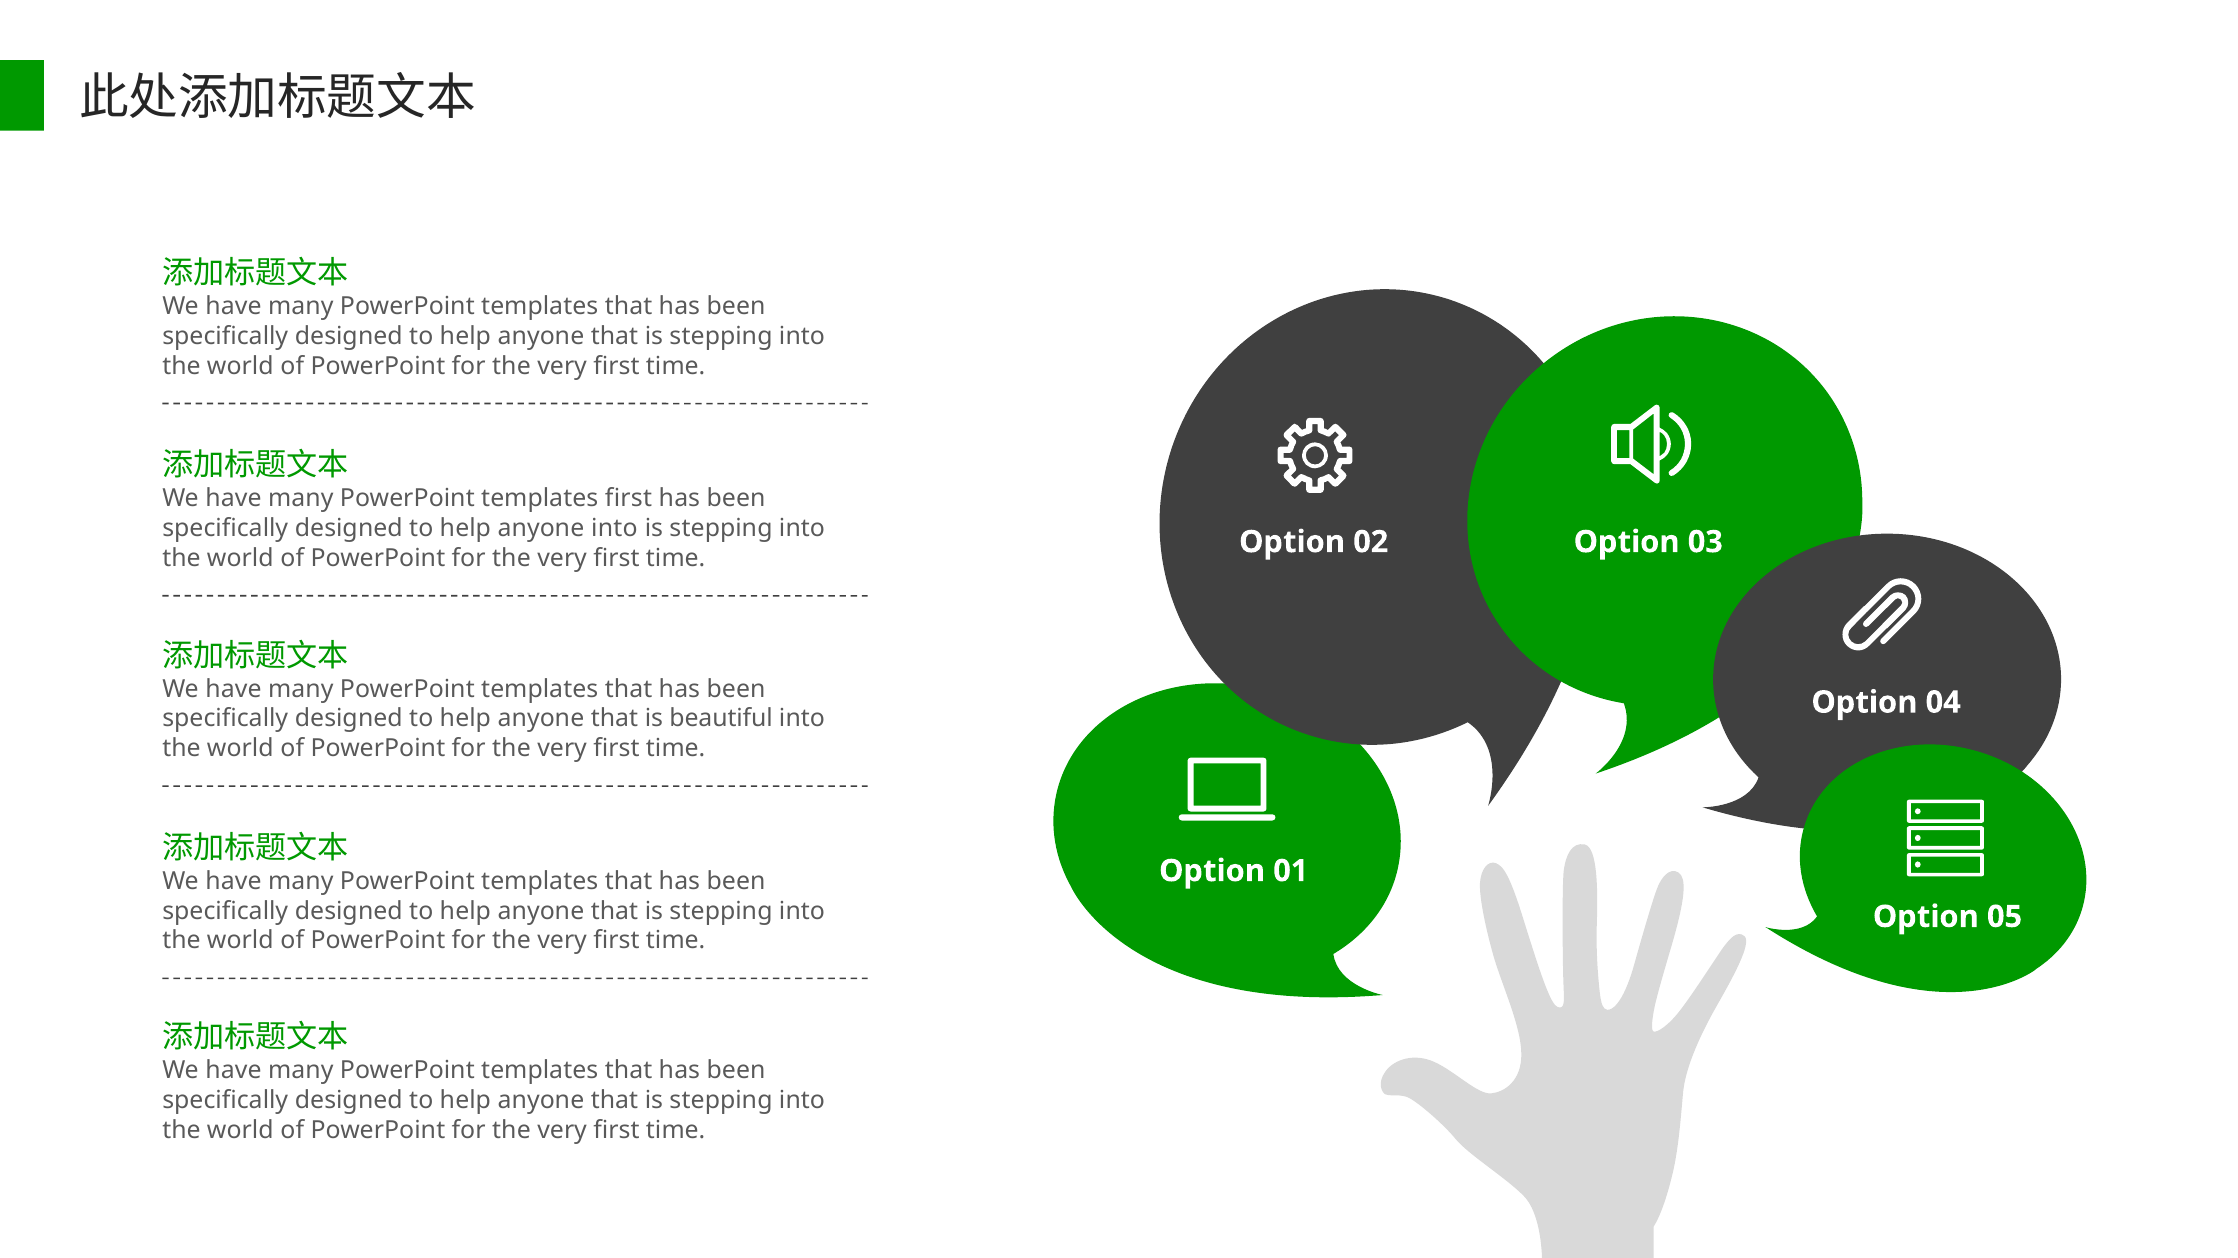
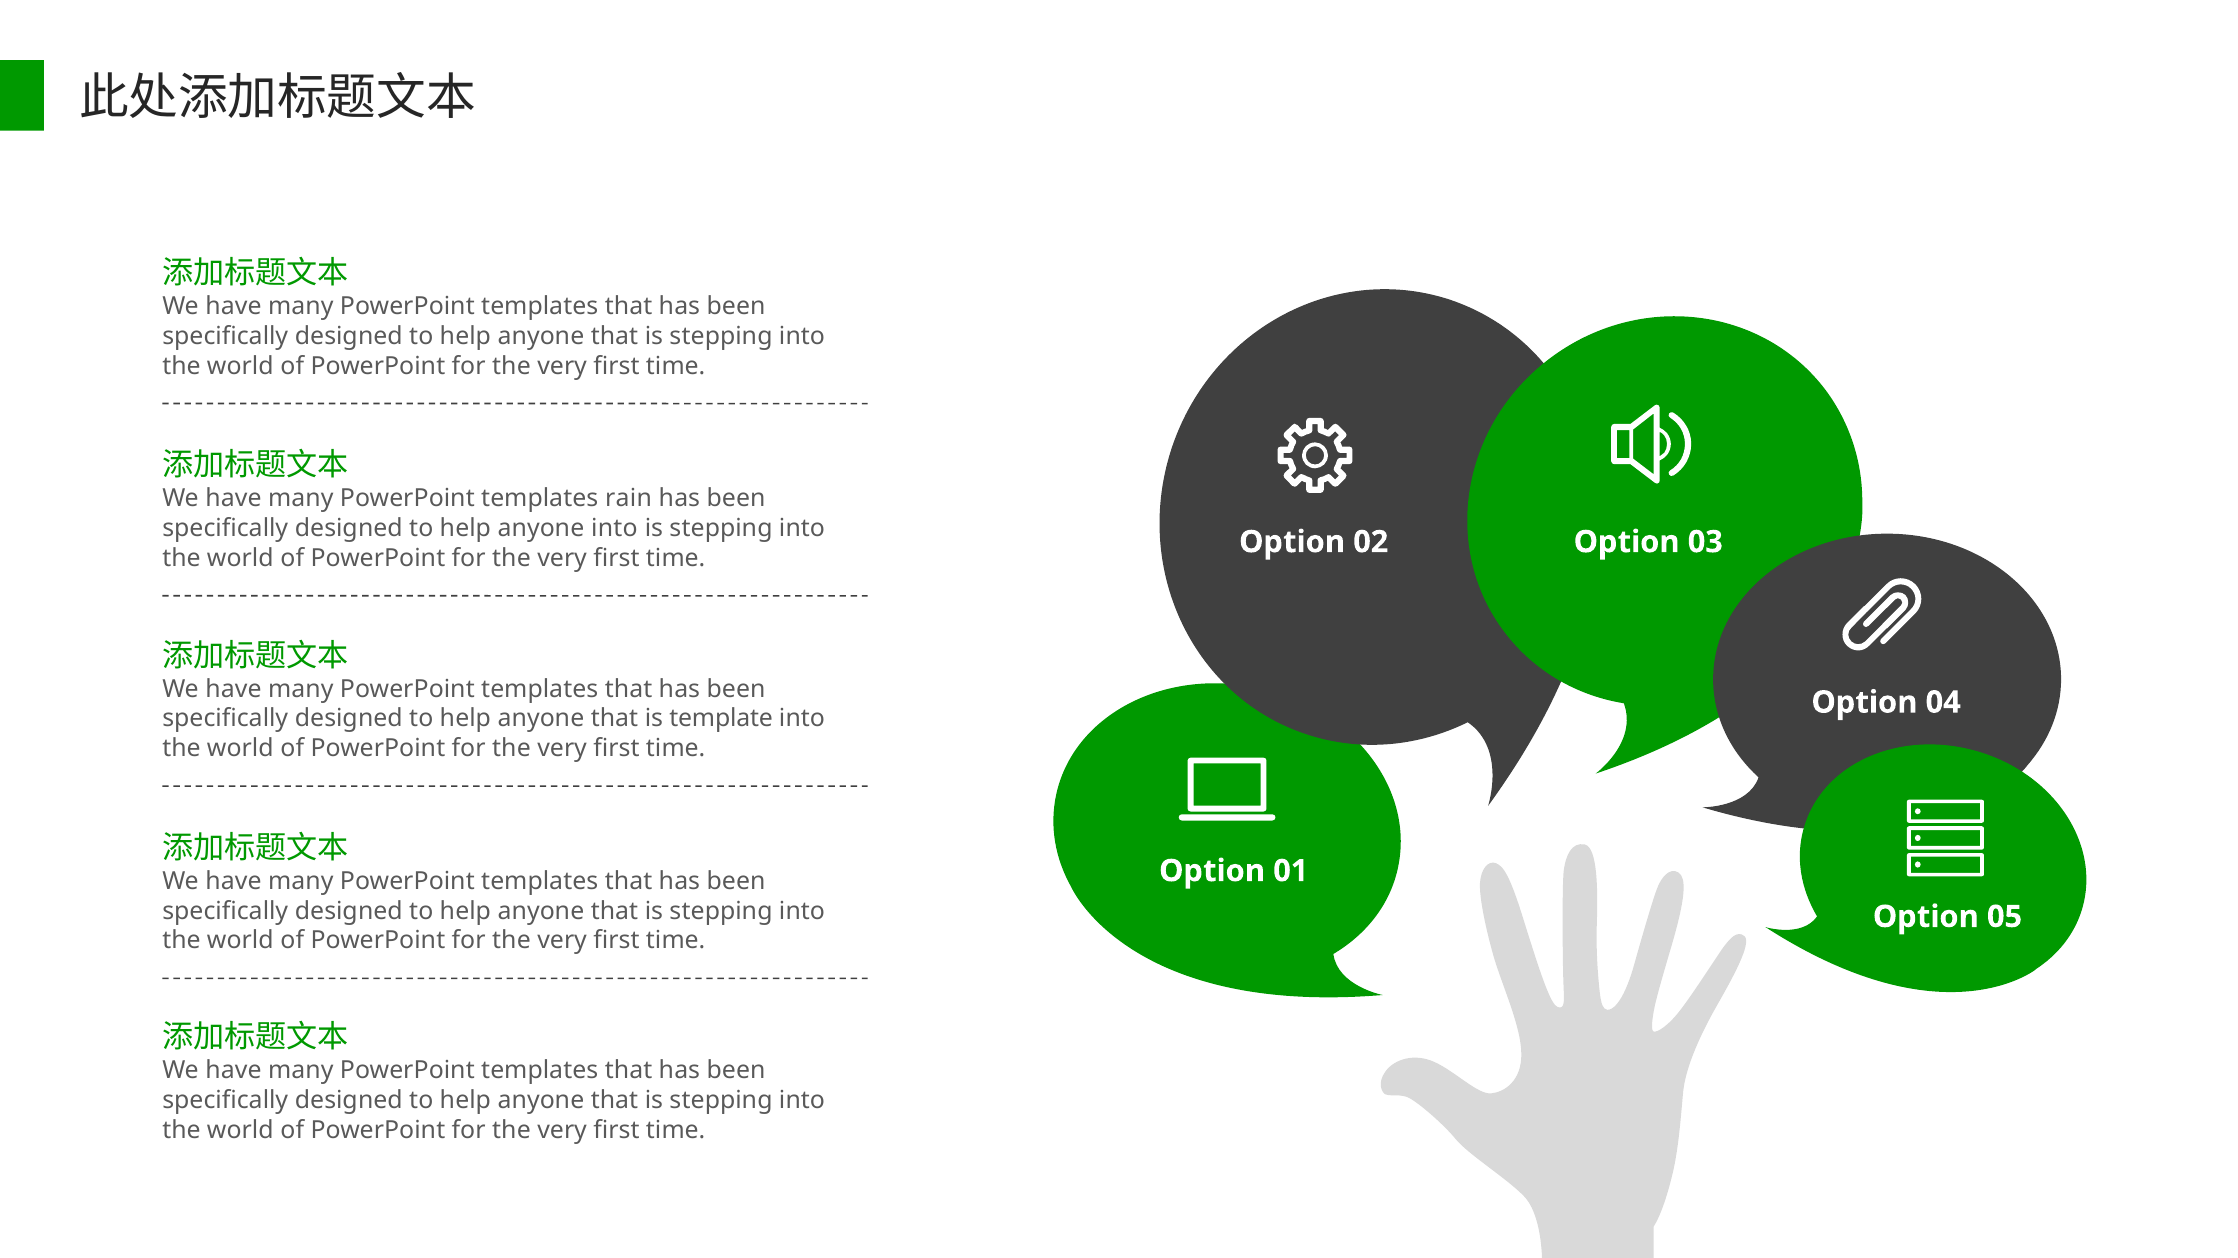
templates first: first -> rain (629, 499)
beautiful: beautiful -> template (721, 719)
